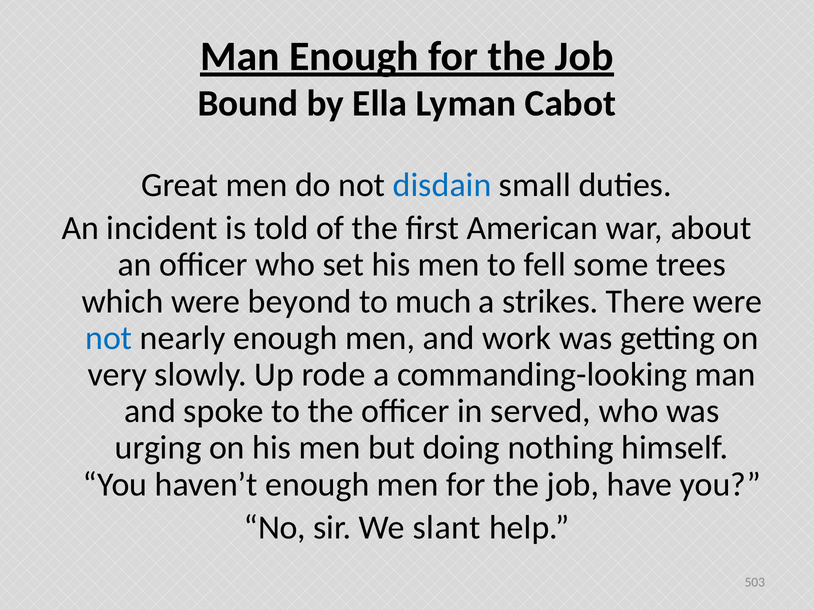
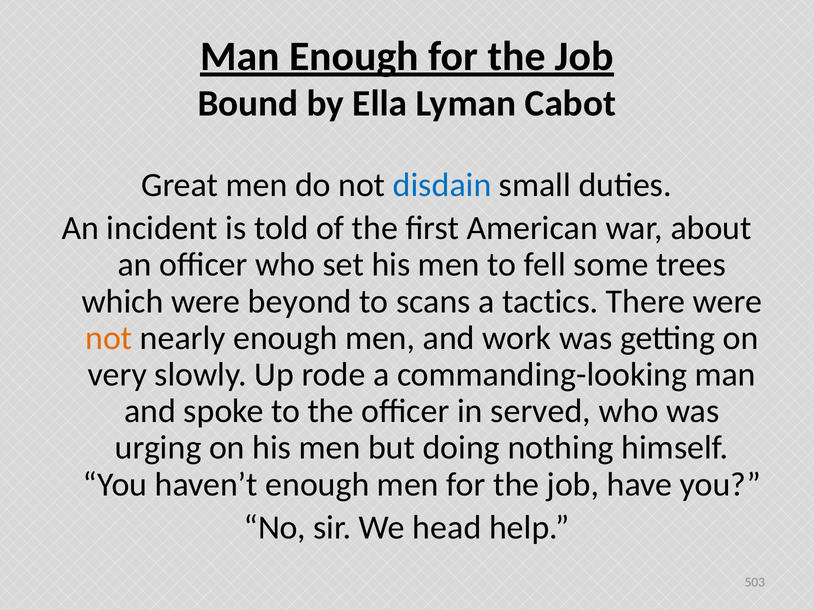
much: much -> scans (433, 302)
strikes: strikes -> tactics (550, 302)
not colour: blue -> orange (109, 338)
slant: slant -> head (447, 528)
